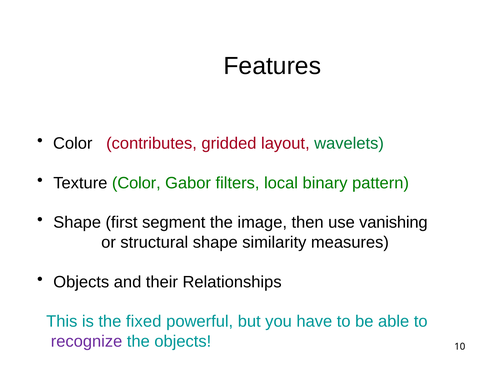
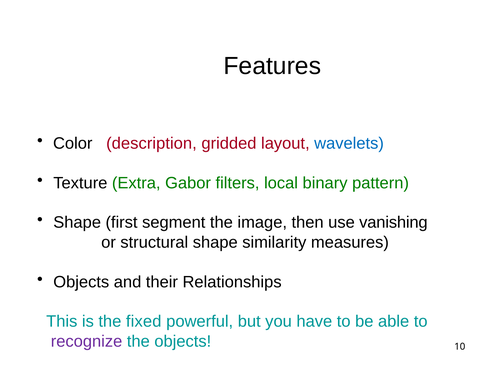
contributes: contributes -> description (151, 144)
wavelets colour: green -> blue (349, 144)
Texture Color: Color -> Extra (136, 183)
